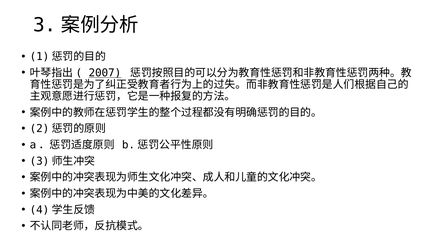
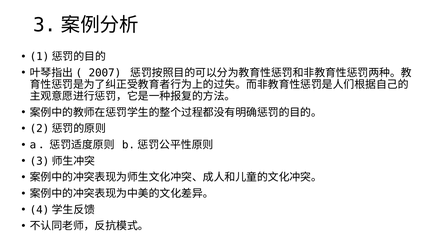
2007 underline: present -> none (105, 73)
